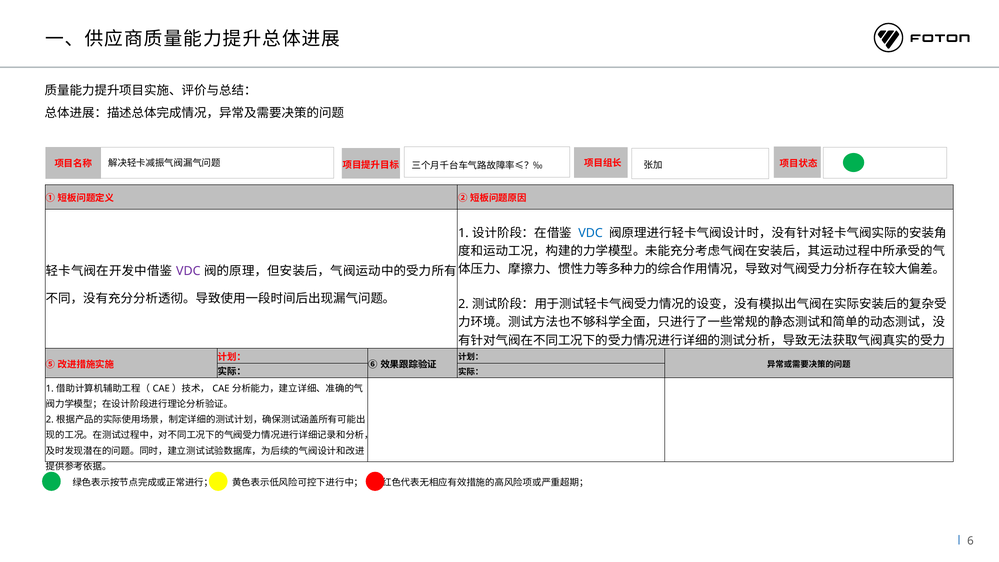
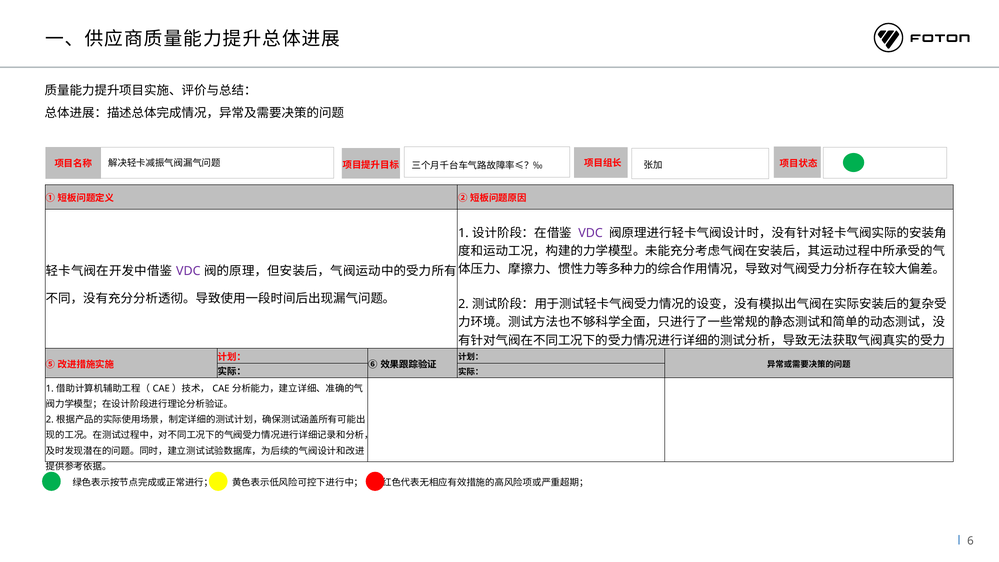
VDC colour: blue -> purple (591, 233)
